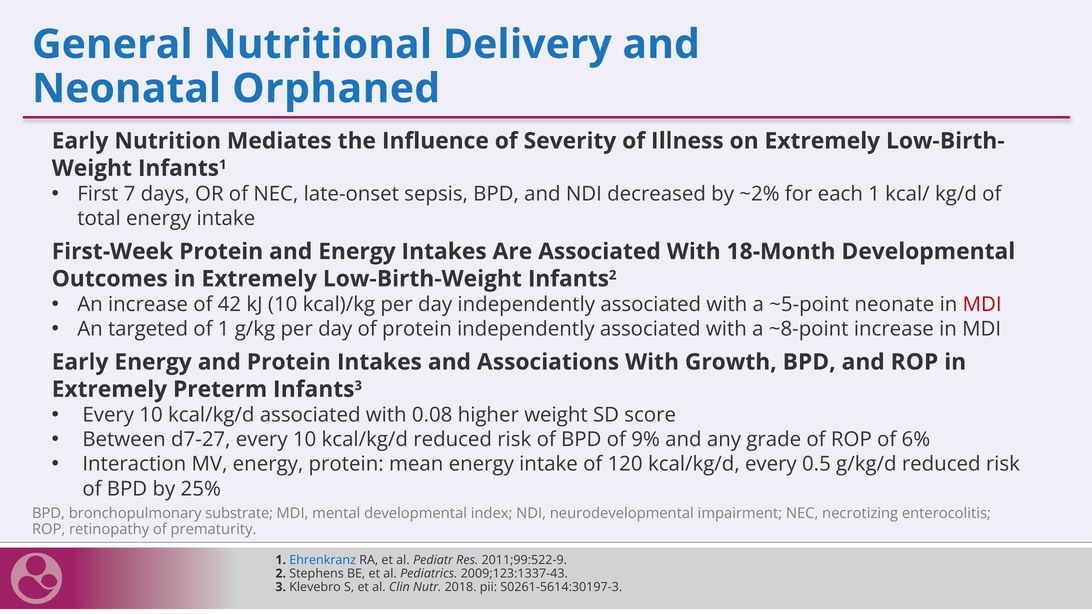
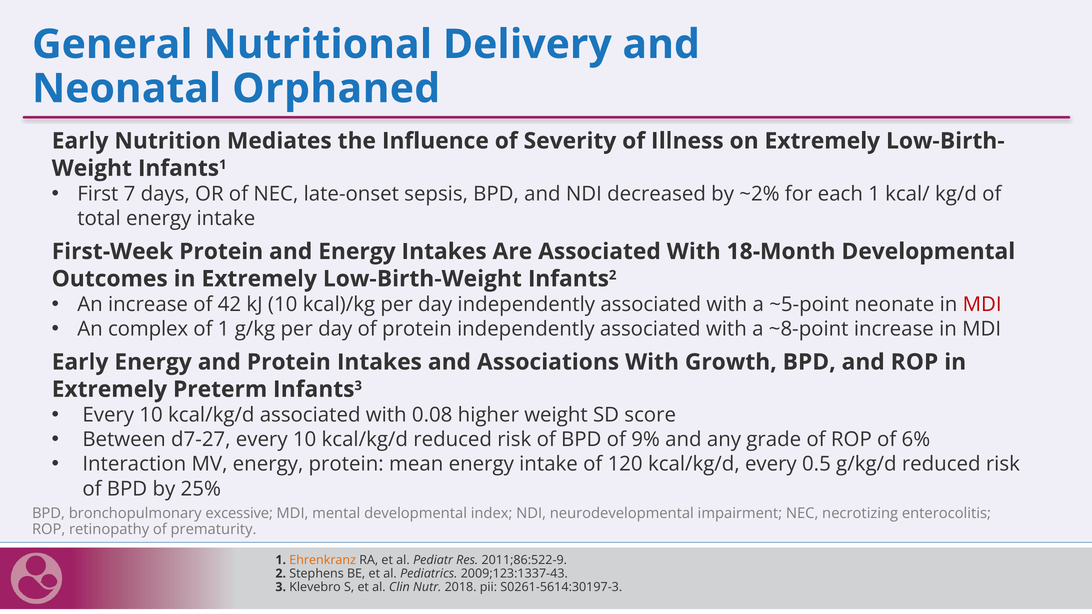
targeted: targeted -> complex (148, 329)
substrate: substrate -> excessive (239, 514)
Ehrenkranz colour: blue -> orange (323, 560)
2011;99:522-9: 2011;99:522-9 -> 2011;86:522-9 (524, 560)
